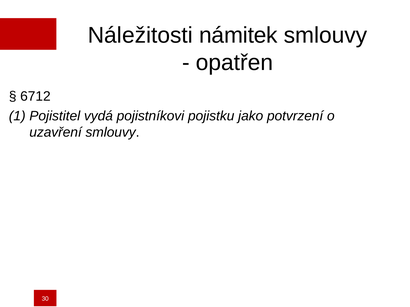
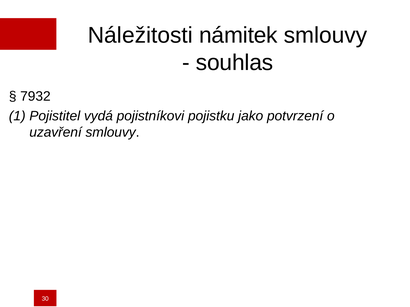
opatřen: opatřen -> souhlas (235, 63)
6712: 6712 -> 7932 (35, 96)
